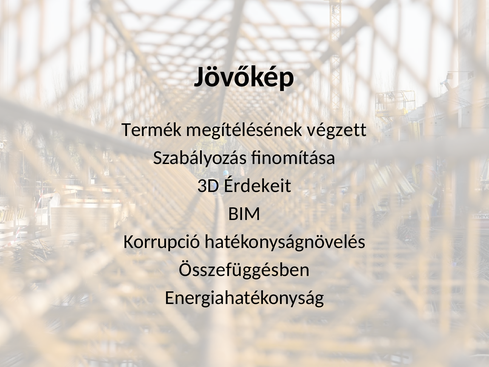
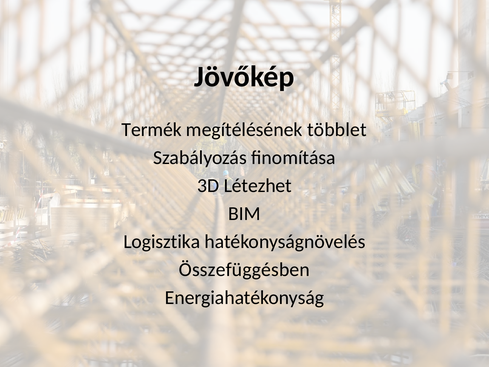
végzett: végzett -> többlet (337, 130)
Érdekeit: Érdekeit -> Létezhet (258, 186)
Korrupció: Korrupció -> Logisztika (162, 242)
